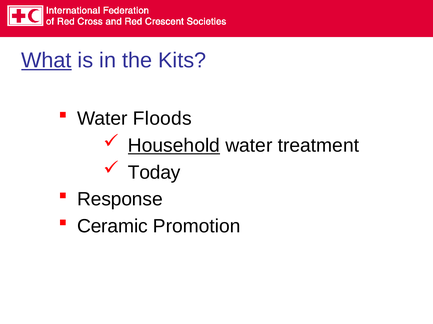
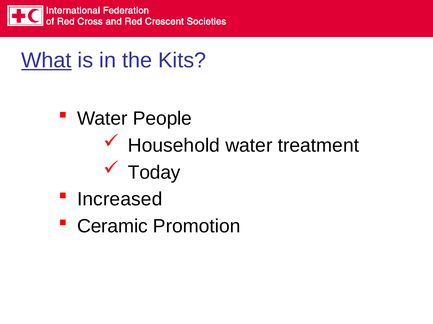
Floods: Floods -> People (162, 119)
Household underline: present -> none (174, 146)
Response: Response -> Increased (120, 200)
